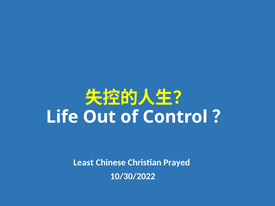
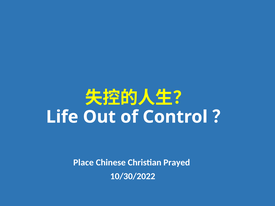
Least: Least -> Place (83, 163)
